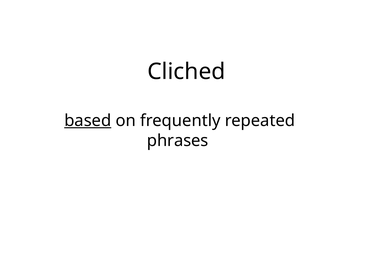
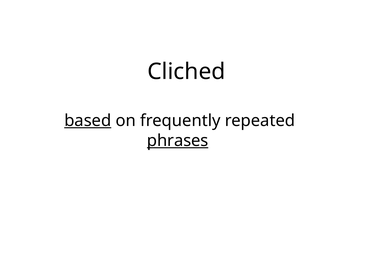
phrases underline: none -> present (178, 140)
